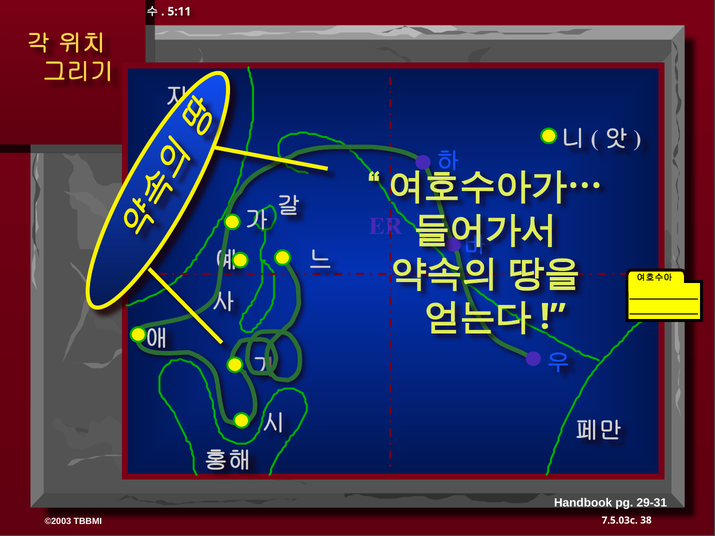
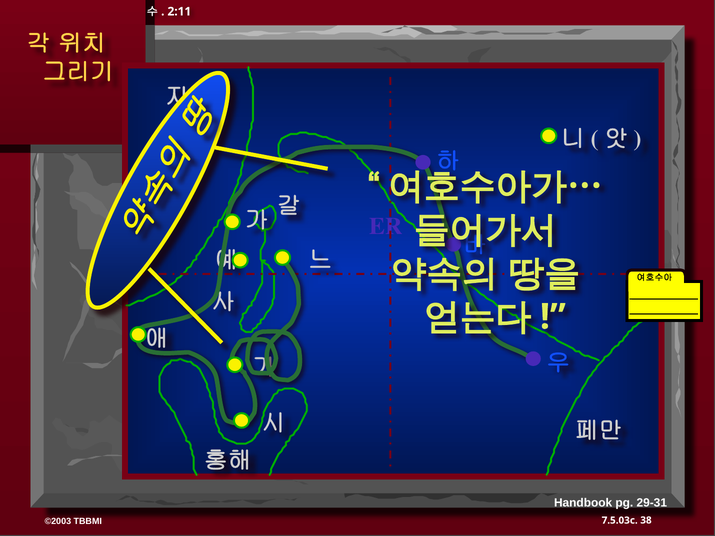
5:11: 5:11 -> 2:11 (179, 11)
